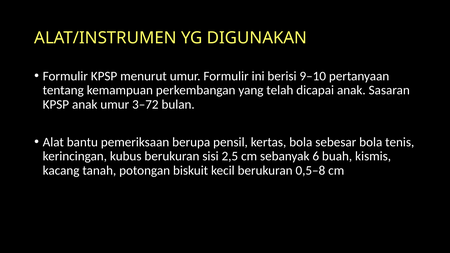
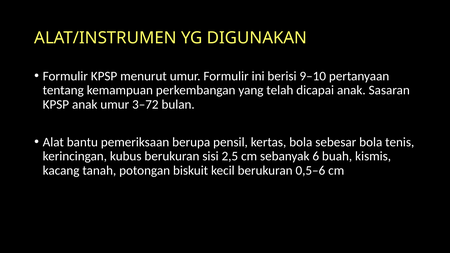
0,5–8: 0,5–8 -> 0,5–6 (310, 171)
